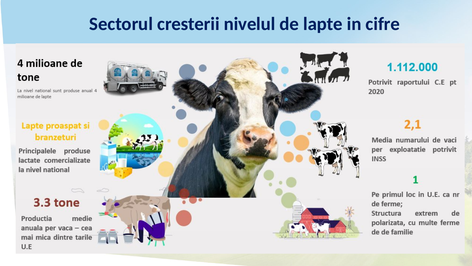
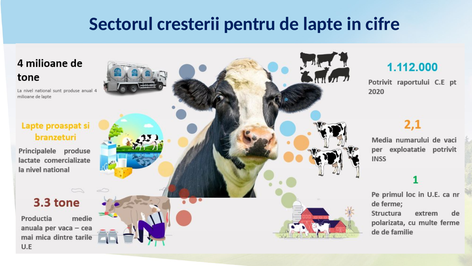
nivelul: nivelul -> pentru (250, 24)
